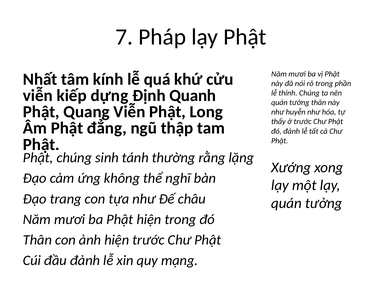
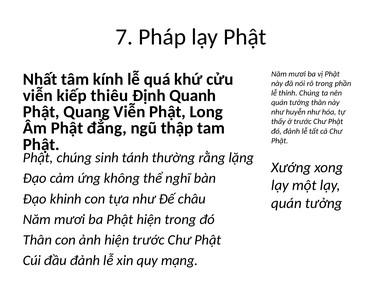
dựng: dựng -> thiêu (109, 96)
trang: trang -> khinh (66, 199)
